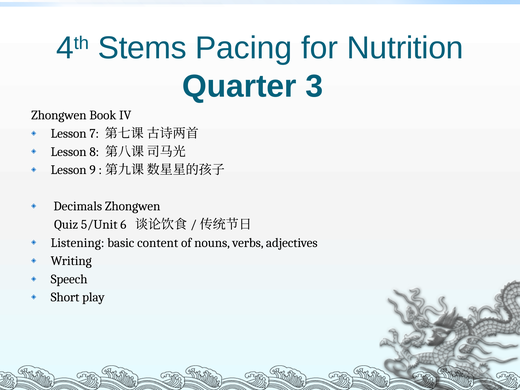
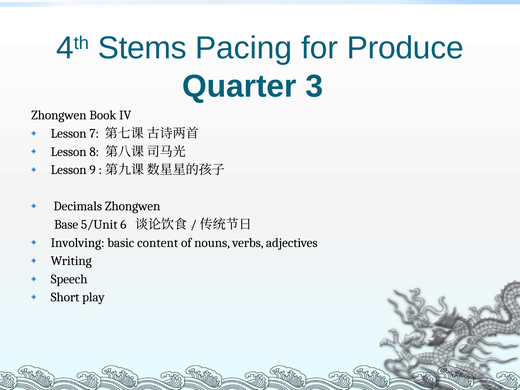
Nutrition: Nutrition -> Produce (405, 48)
Quiz: Quiz -> Base (66, 225)
Listening: Listening -> Involving (78, 243)
